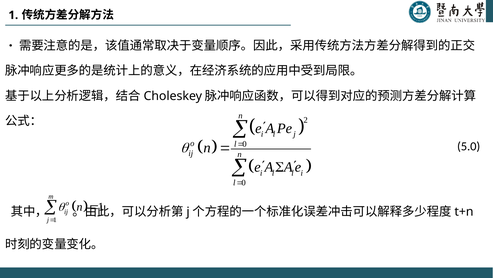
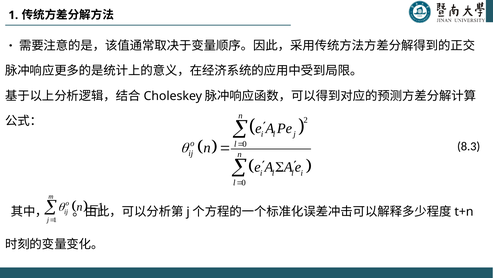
5.0: 5.0 -> 8.3 (469, 146)
